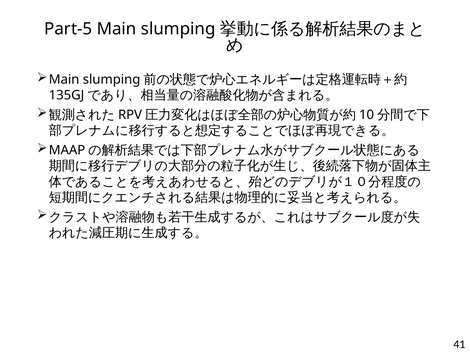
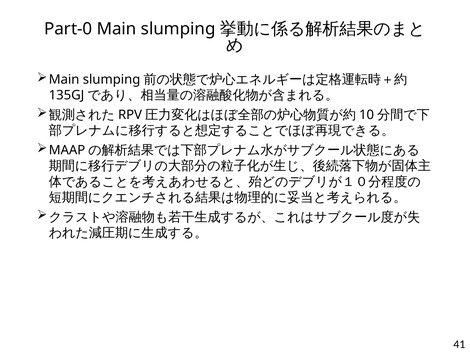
Part-5: Part-5 -> Part-0 (68, 29)
